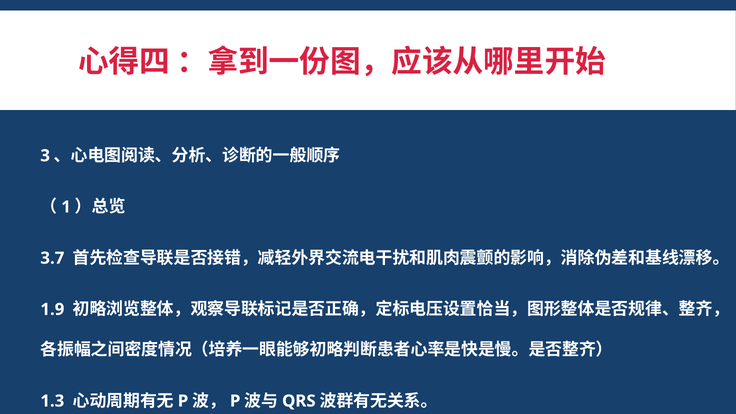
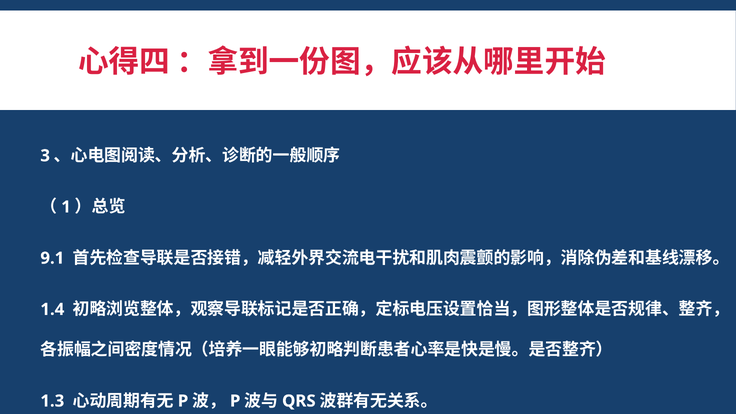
3.7: 3.7 -> 9.1 (52, 258)
1.9: 1.9 -> 1.4 (52, 309)
